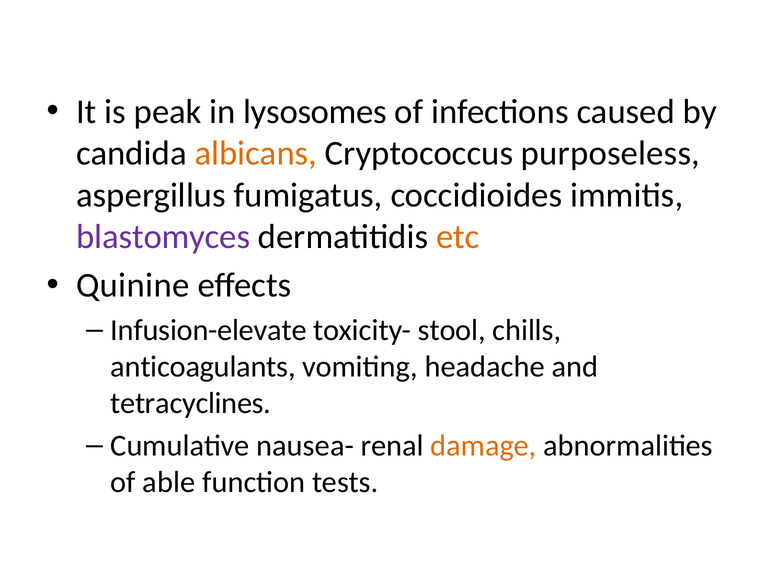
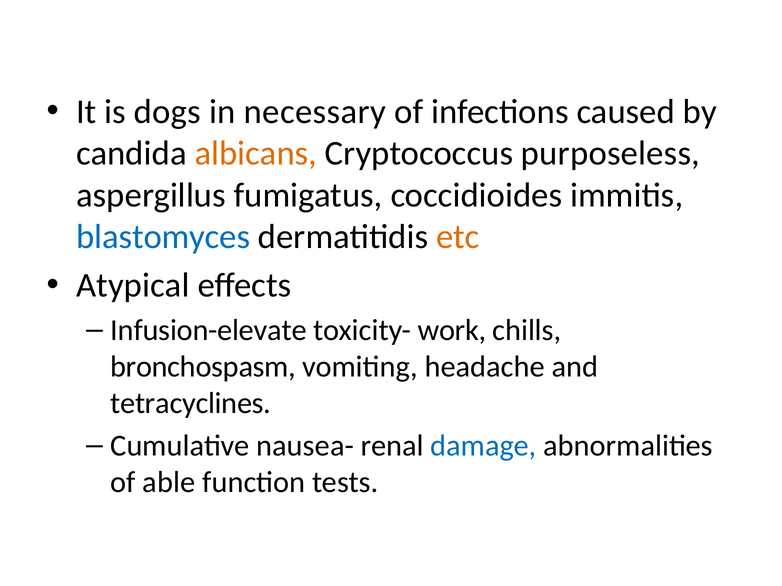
peak: peak -> dogs (167, 112)
lysosomes: lysosomes -> necessary (315, 112)
blastomyces colour: purple -> blue (163, 237)
Quinine: Quinine -> Atypical (133, 286)
stool: stool -> work (452, 331)
anticoagulants: anticoagulants -> bronchospasm (203, 367)
damage colour: orange -> blue (483, 446)
